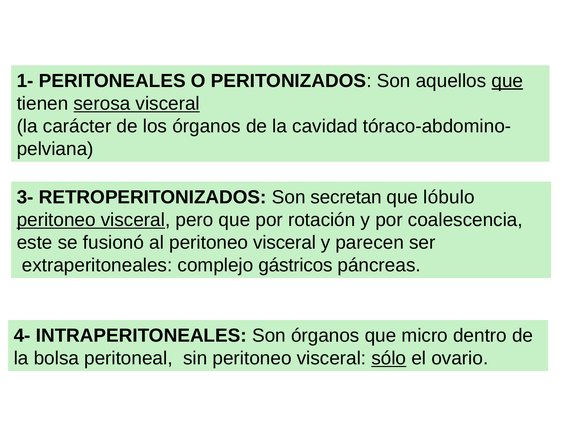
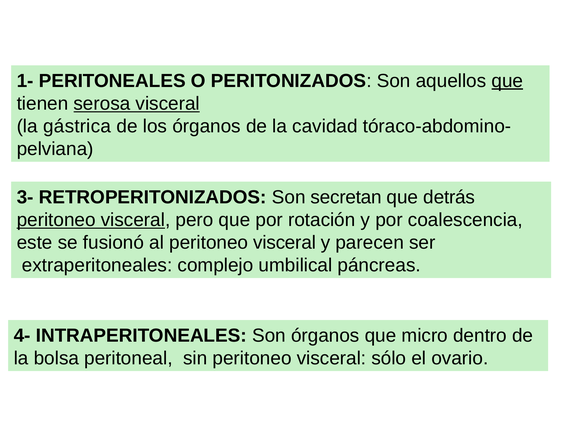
carácter: carácter -> gástrica (77, 126)
lóbulo: lóbulo -> detrás (449, 197)
gástricos: gástricos -> umbilical (295, 265)
sólo underline: present -> none (389, 358)
